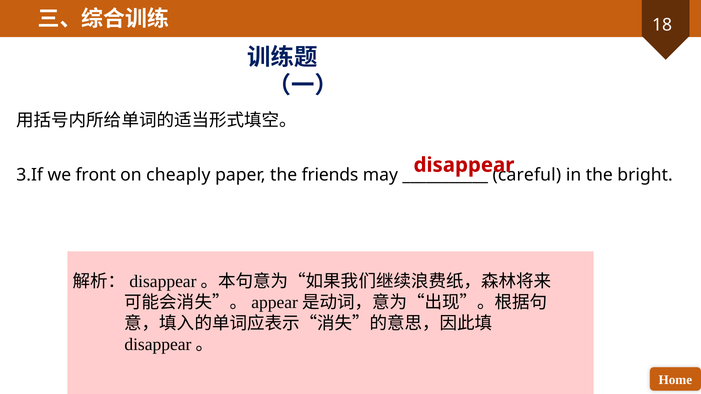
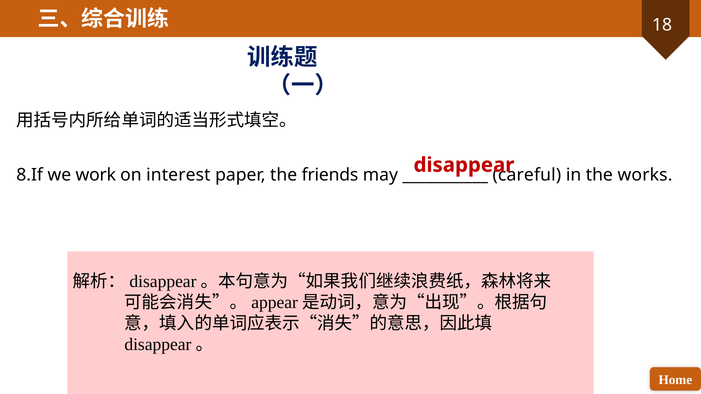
3.If: 3.If -> 8.If (30, 175)
front: front -> work (96, 175)
cheaply: cheaply -> interest (178, 175)
bright: bright -> works (645, 175)
